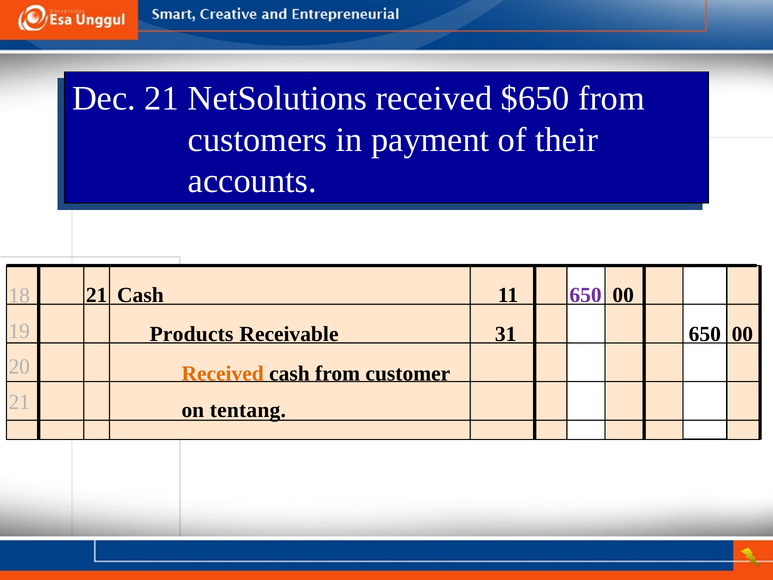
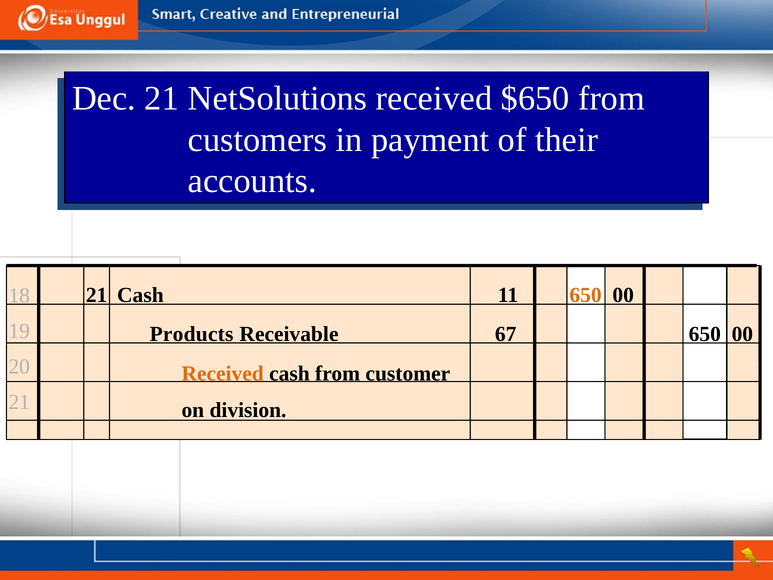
650 colour: purple -> orange (586, 295)
31: 31 -> 67 (506, 334)
tentang: tentang -> division (248, 410)
